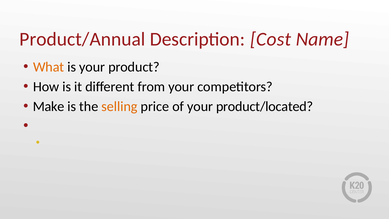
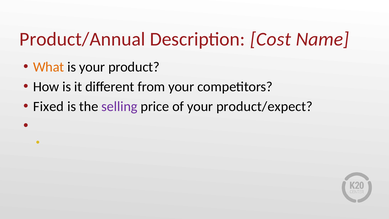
Make: Make -> Fixed (48, 106)
selling colour: orange -> purple (119, 106)
product/located: product/located -> product/expect (264, 106)
